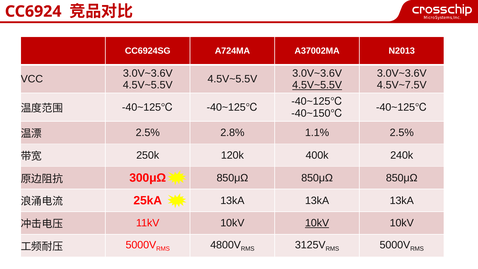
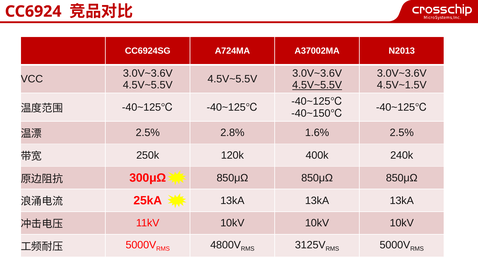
4.5V~7.5V: 4.5V~7.5V -> 4.5V~1.5V (402, 85)
1.1%: 1.1% -> 1.6% (317, 133)
10kV underline: present -> none (317, 223)
